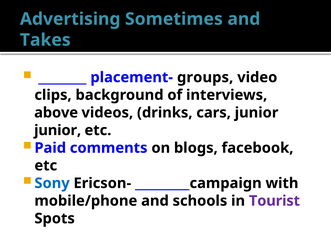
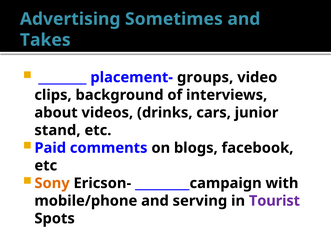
above: above -> about (56, 113)
junior: junior -> stand (57, 130)
Sony colour: blue -> orange (52, 183)
schools: schools -> serving (200, 201)
